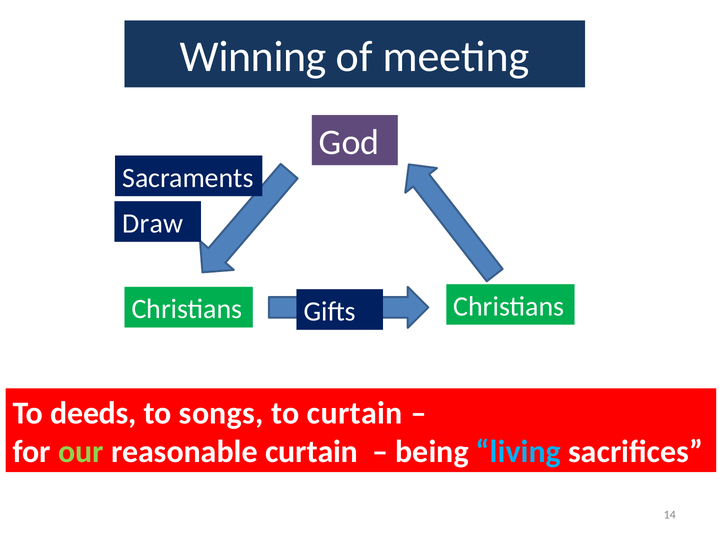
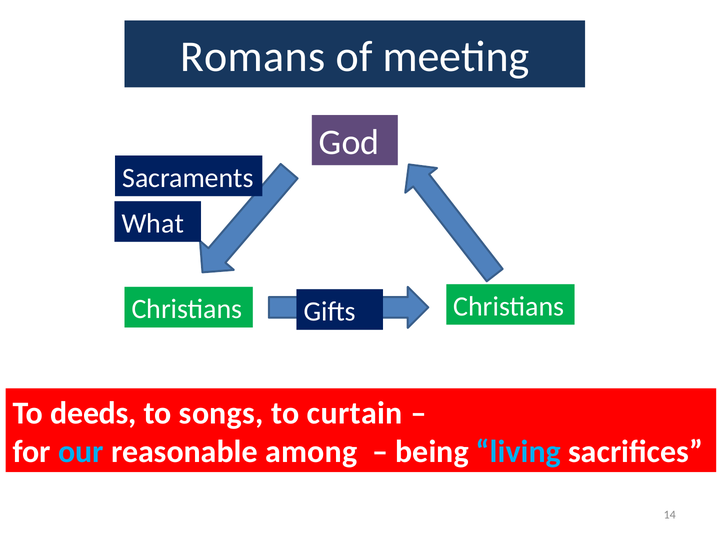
Winning: Winning -> Romans (253, 57)
Draw: Draw -> What (153, 224)
our colour: light green -> light blue (81, 452)
reasonable curtain: curtain -> among (311, 452)
